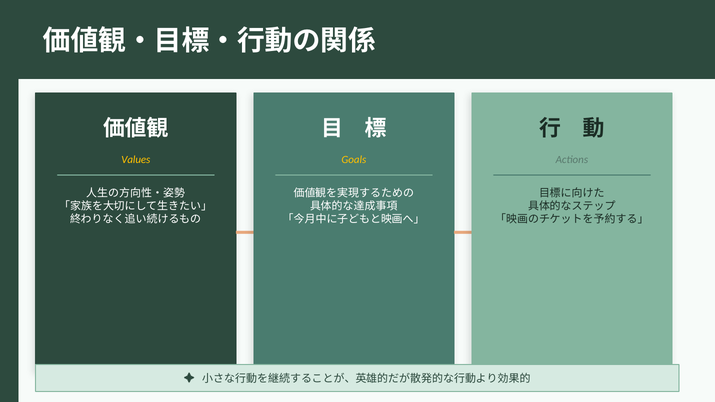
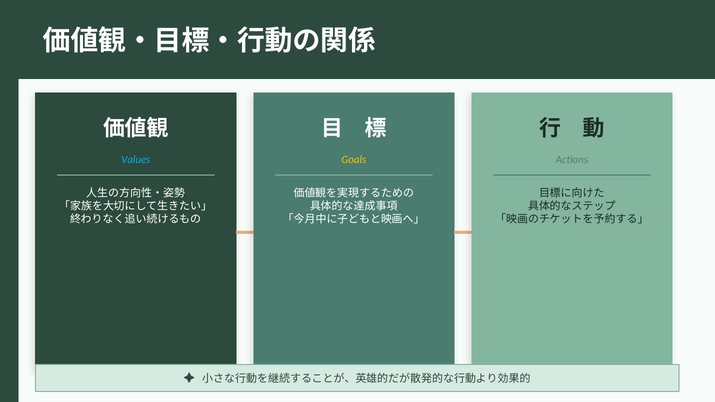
Values colour: yellow -> light blue (136, 160)
